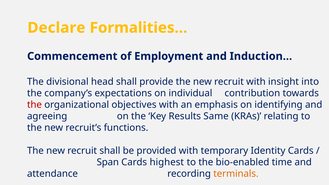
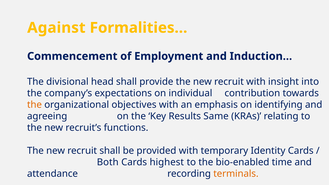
Declare: Declare -> Against (56, 28)
the colour: red -> orange (35, 105)
Span: Span -> Both (108, 162)
